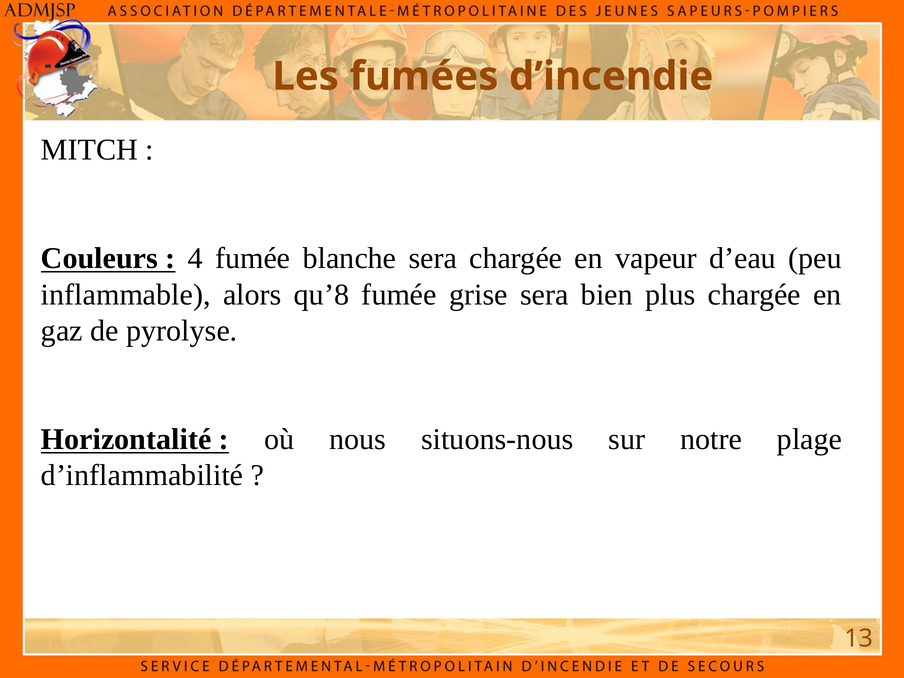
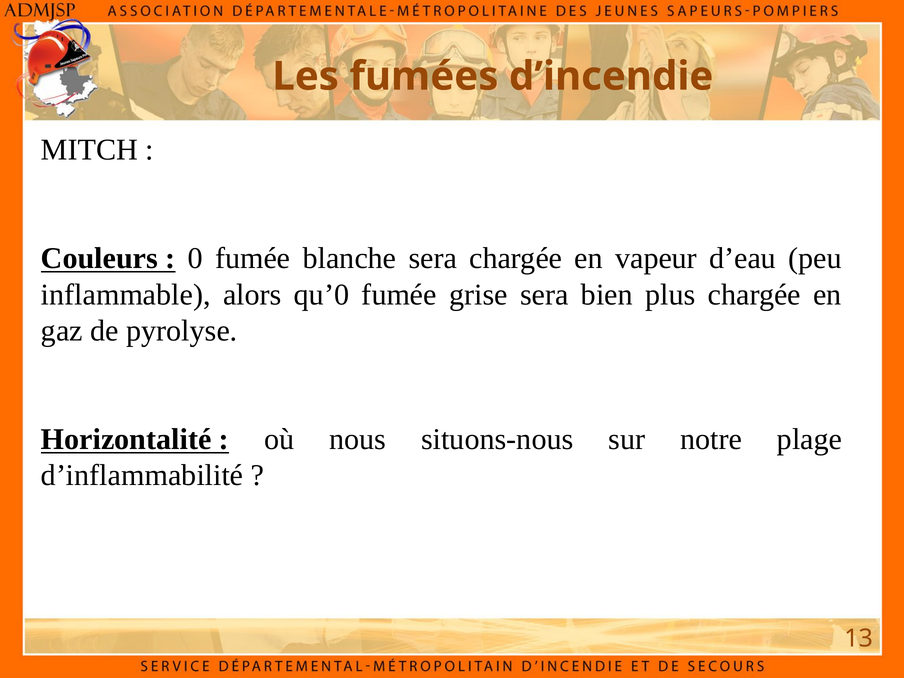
4: 4 -> 0 (195, 258)
qu’8: qu’8 -> qu’0 (321, 295)
